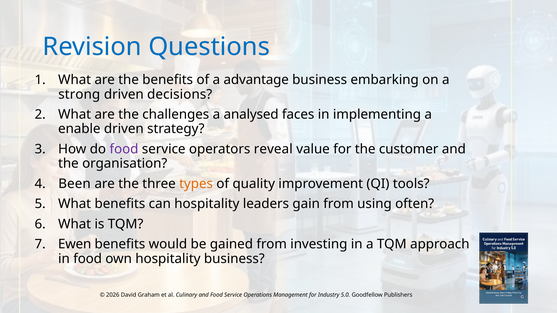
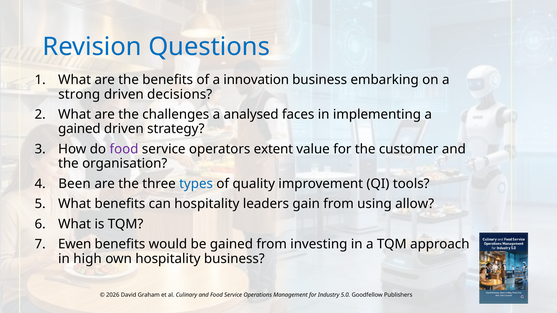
advantage: advantage -> innovation (256, 80)
enable: enable -> gained (79, 129)
reveal: reveal -> extent (273, 149)
types colour: orange -> blue (196, 184)
often: often -> allow (415, 204)
in food: food -> high (87, 259)
